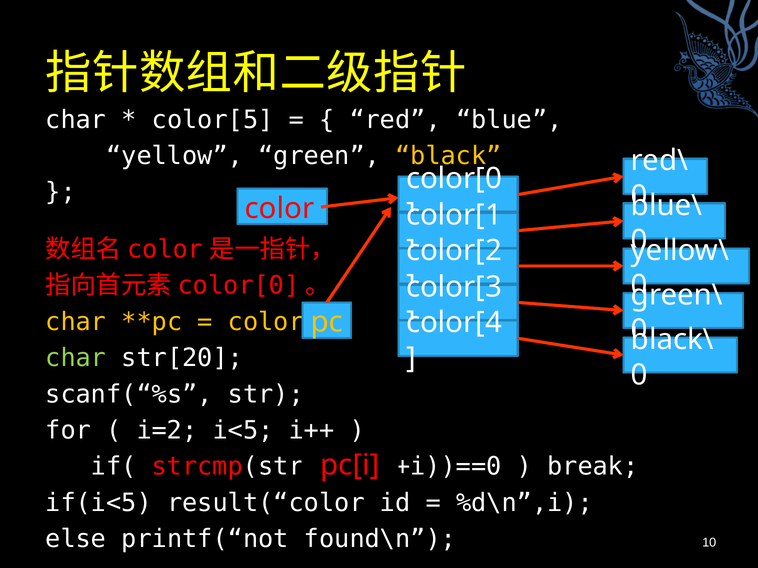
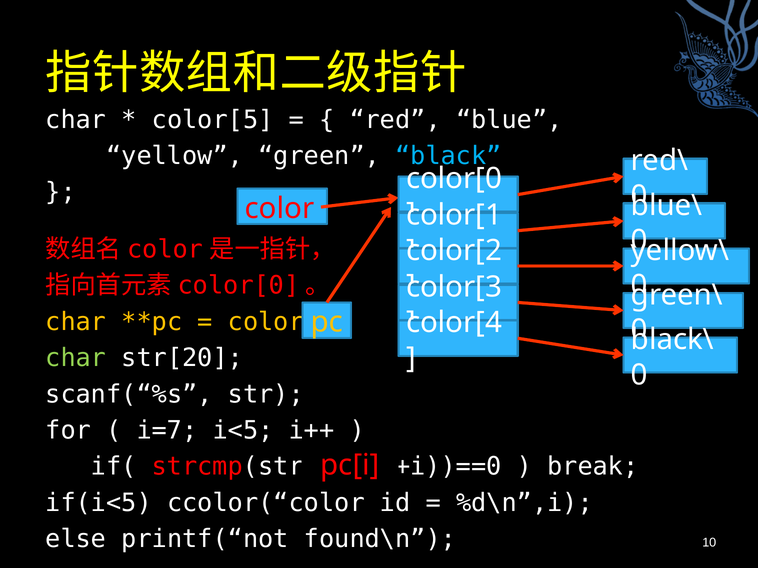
black colour: yellow -> light blue (448, 156)
i=2: i=2 -> i=7 (167, 431)
result(“color: result(“color -> ccolor(“color (266, 503)
